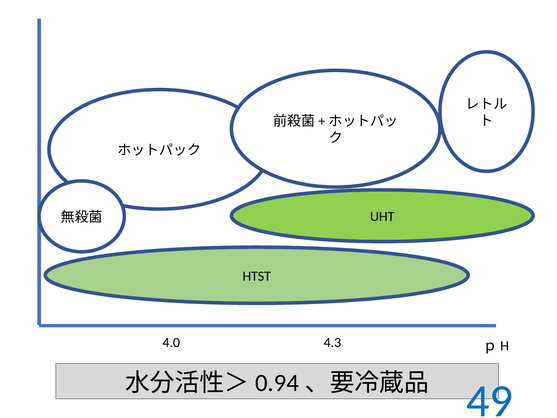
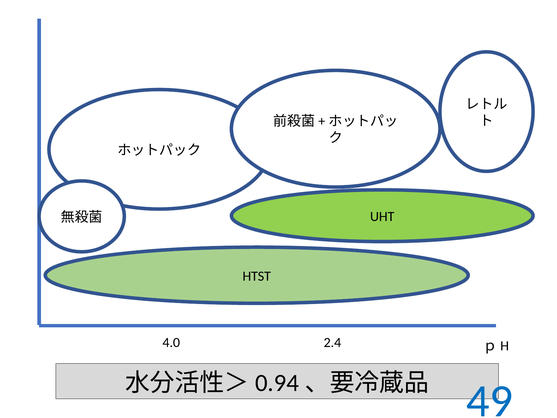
4.3: 4.3 -> 2.4 (332, 343)
